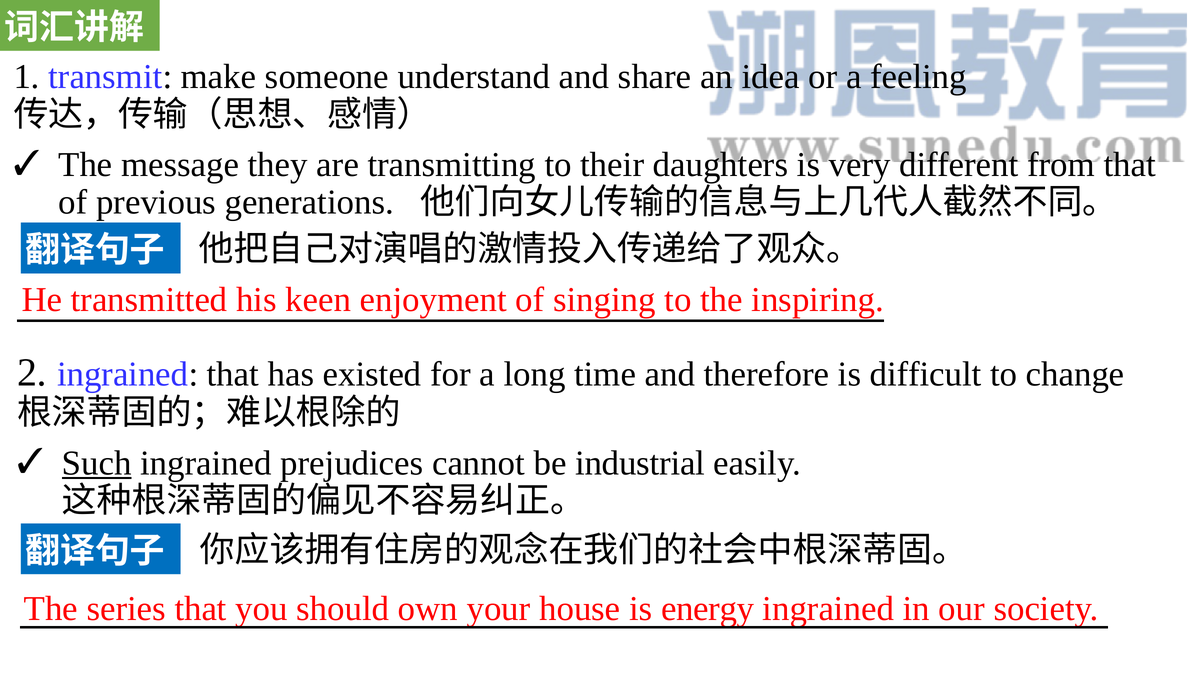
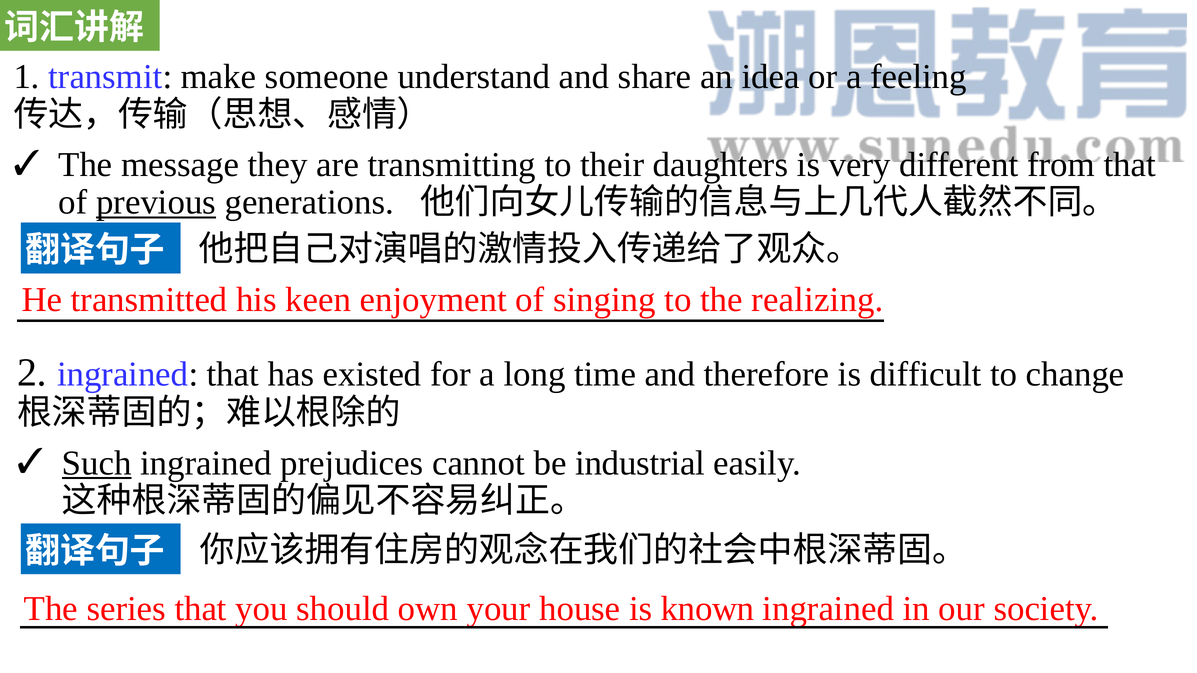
previous underline: none -> present (156, 203)
inspiring: inspiring -> realizing (818, 300)
energy: energy -> known (708, 609)
